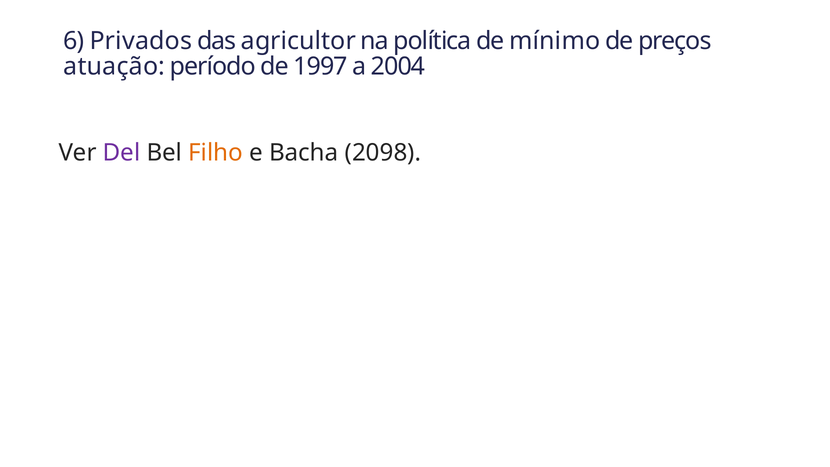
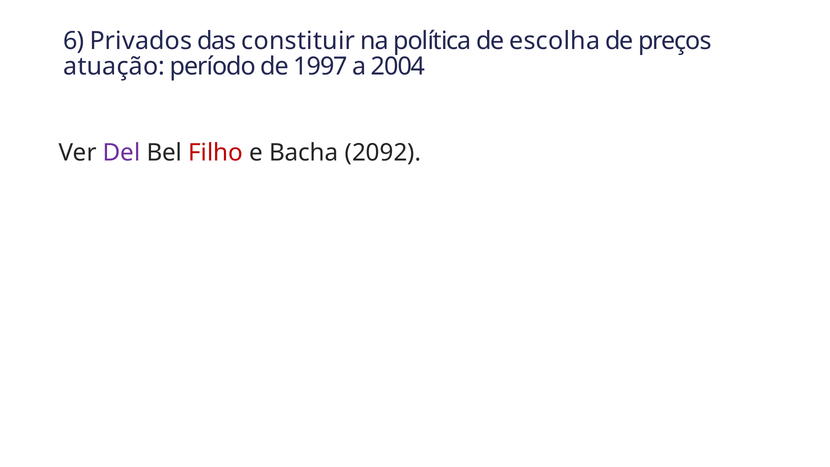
agricultor: agricultor -> constituir (298, 41)
mínimo: mínimo -> escolha (555, 41)
Filho colour: orange -> red (216, 153)
2098: 2098 -> 2092 (383, 153)
